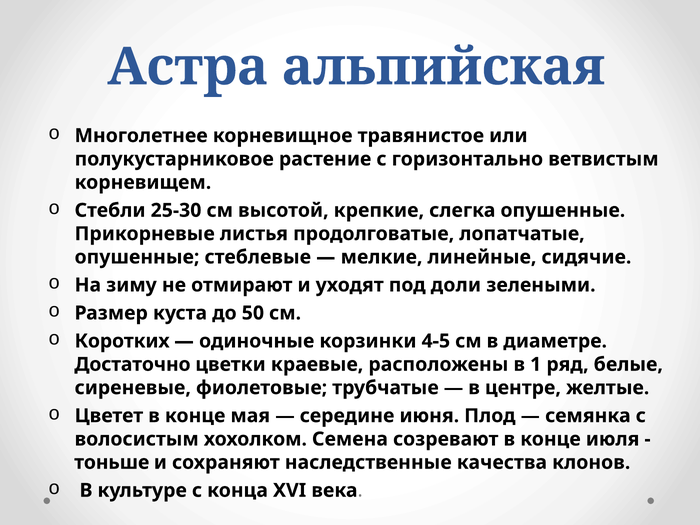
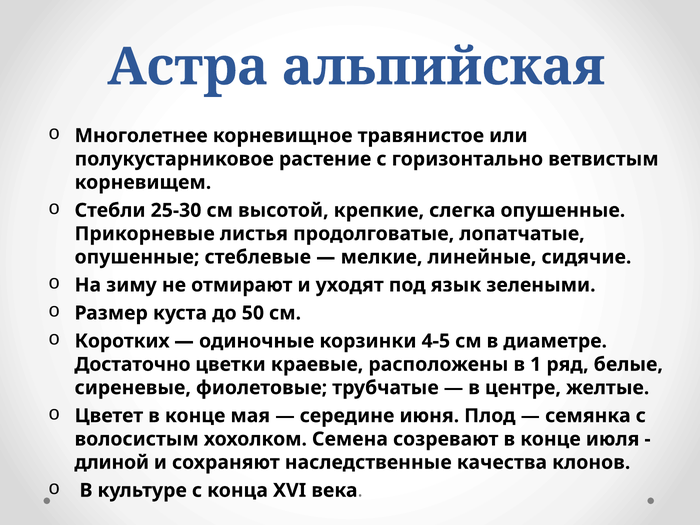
доли: доли -> язык (456, 285)
тоньше: тоньше -> длиной (112, 462)
